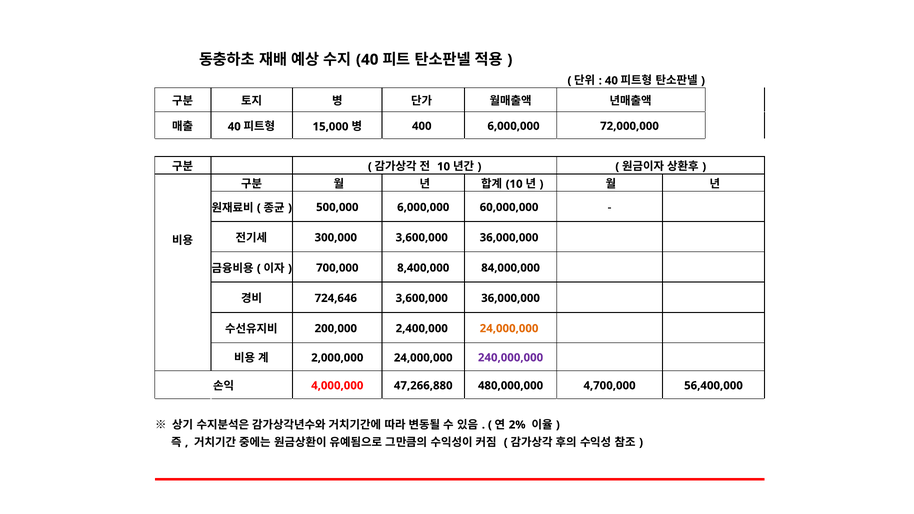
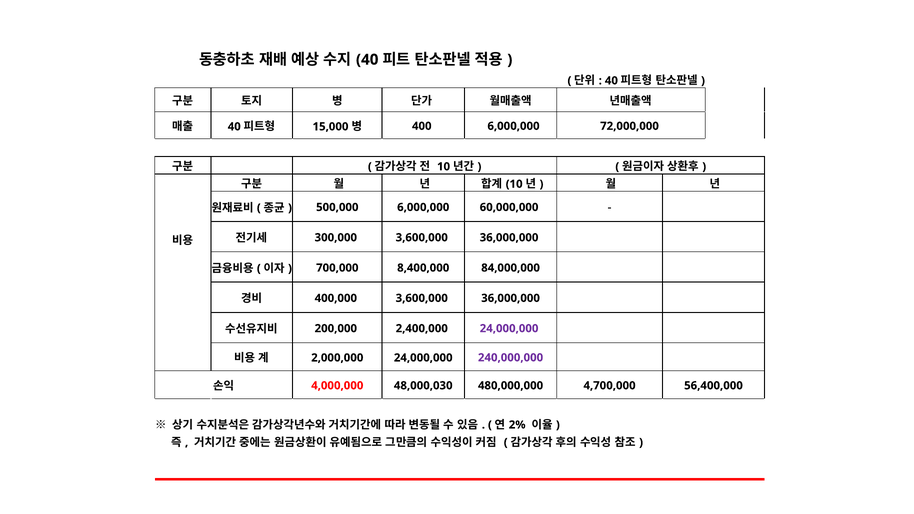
724,646: 724,646 -> 400,000 (336, 298)
24,000,000 colour: orange -> purple (509, 329)
47,266,880: 47,266,880 -> 48,000,030 (423, 386)
